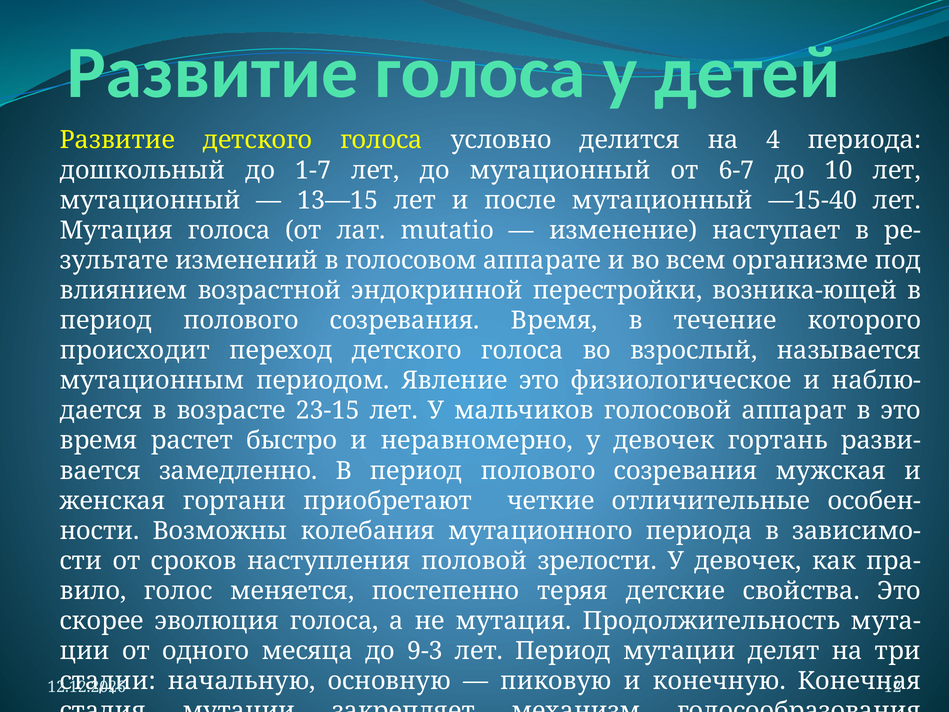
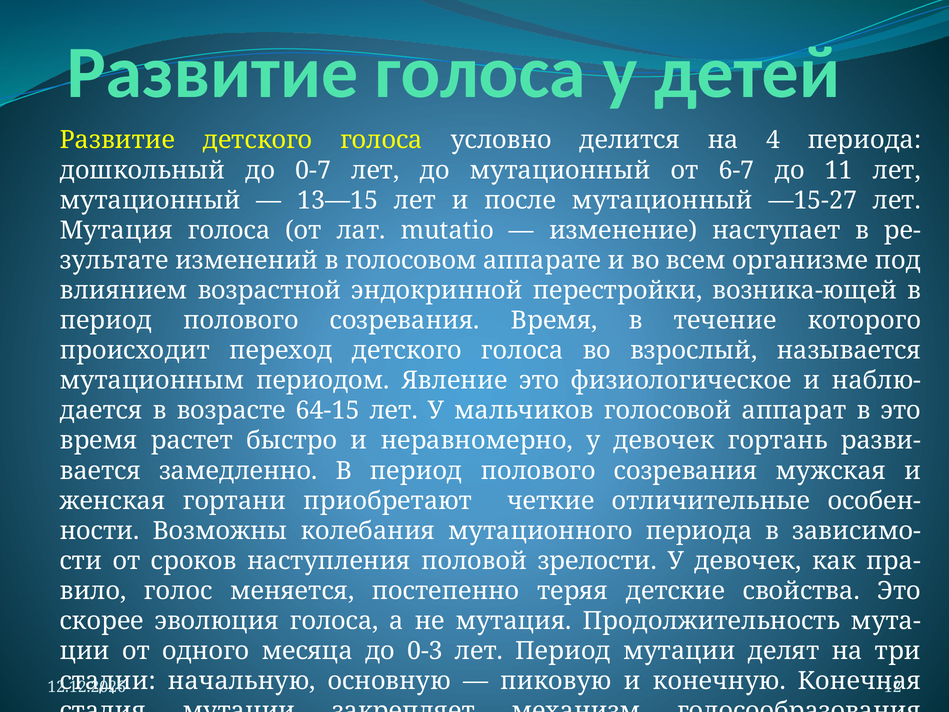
1-7: 1-7 -> 0-7 (313, 170)
10: 10 -> 11 (839, 170)
—15-40: —15-40 -> —15-27 (813, 200)
23-15: 23-15 -> 64-15 (328, 410)
9-3: 9-3 -> 0-3 (425, 651)
